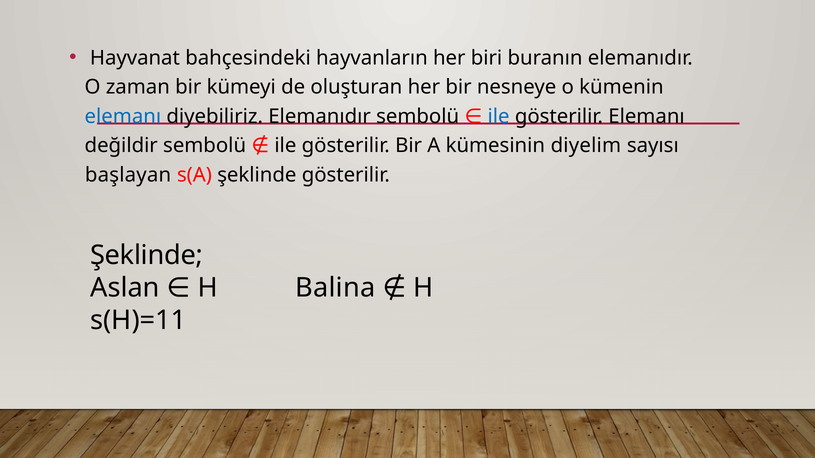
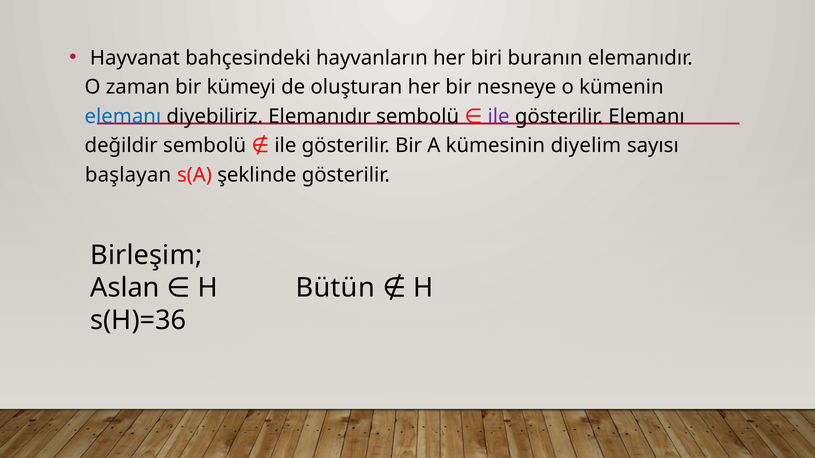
ile colour: blue -> purple (499, 117)
Şeklinde: Şeklinde -> Birleşim (146, 256)
Balina: Balina -> Bütün (335, 288)
s(H)=11: s(H)=11 -> s(H)=36 (138, 321)
